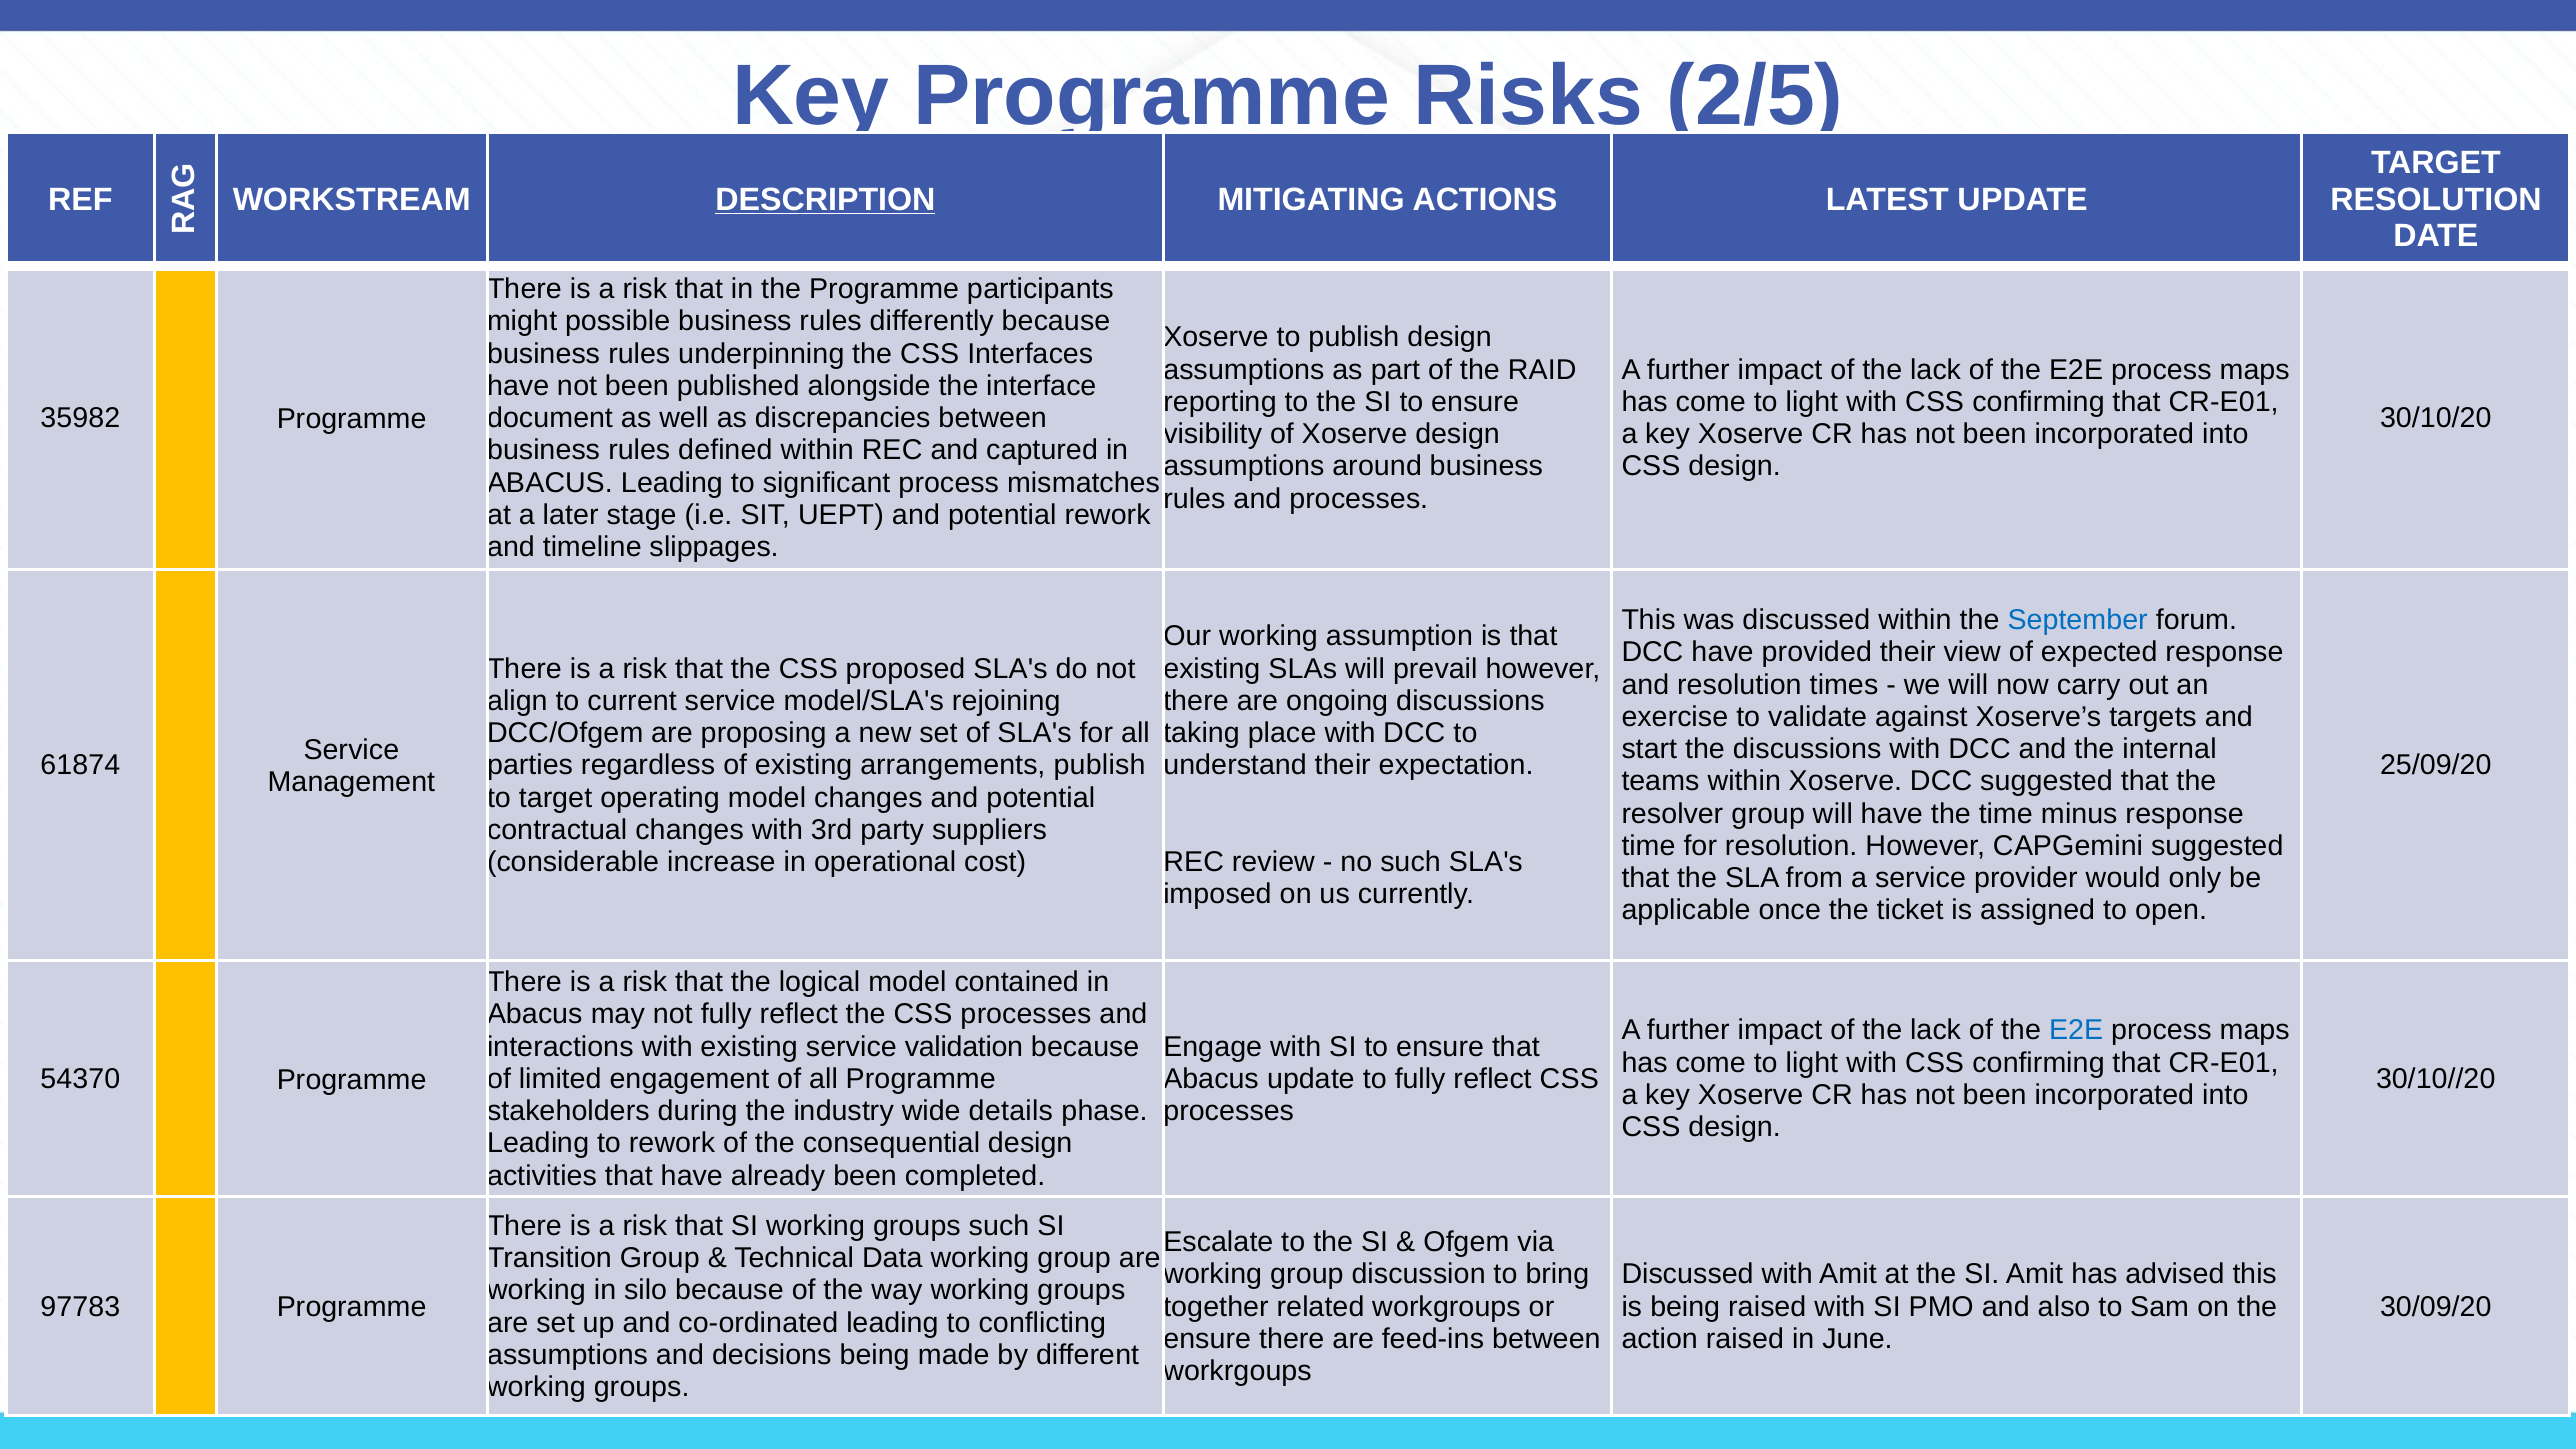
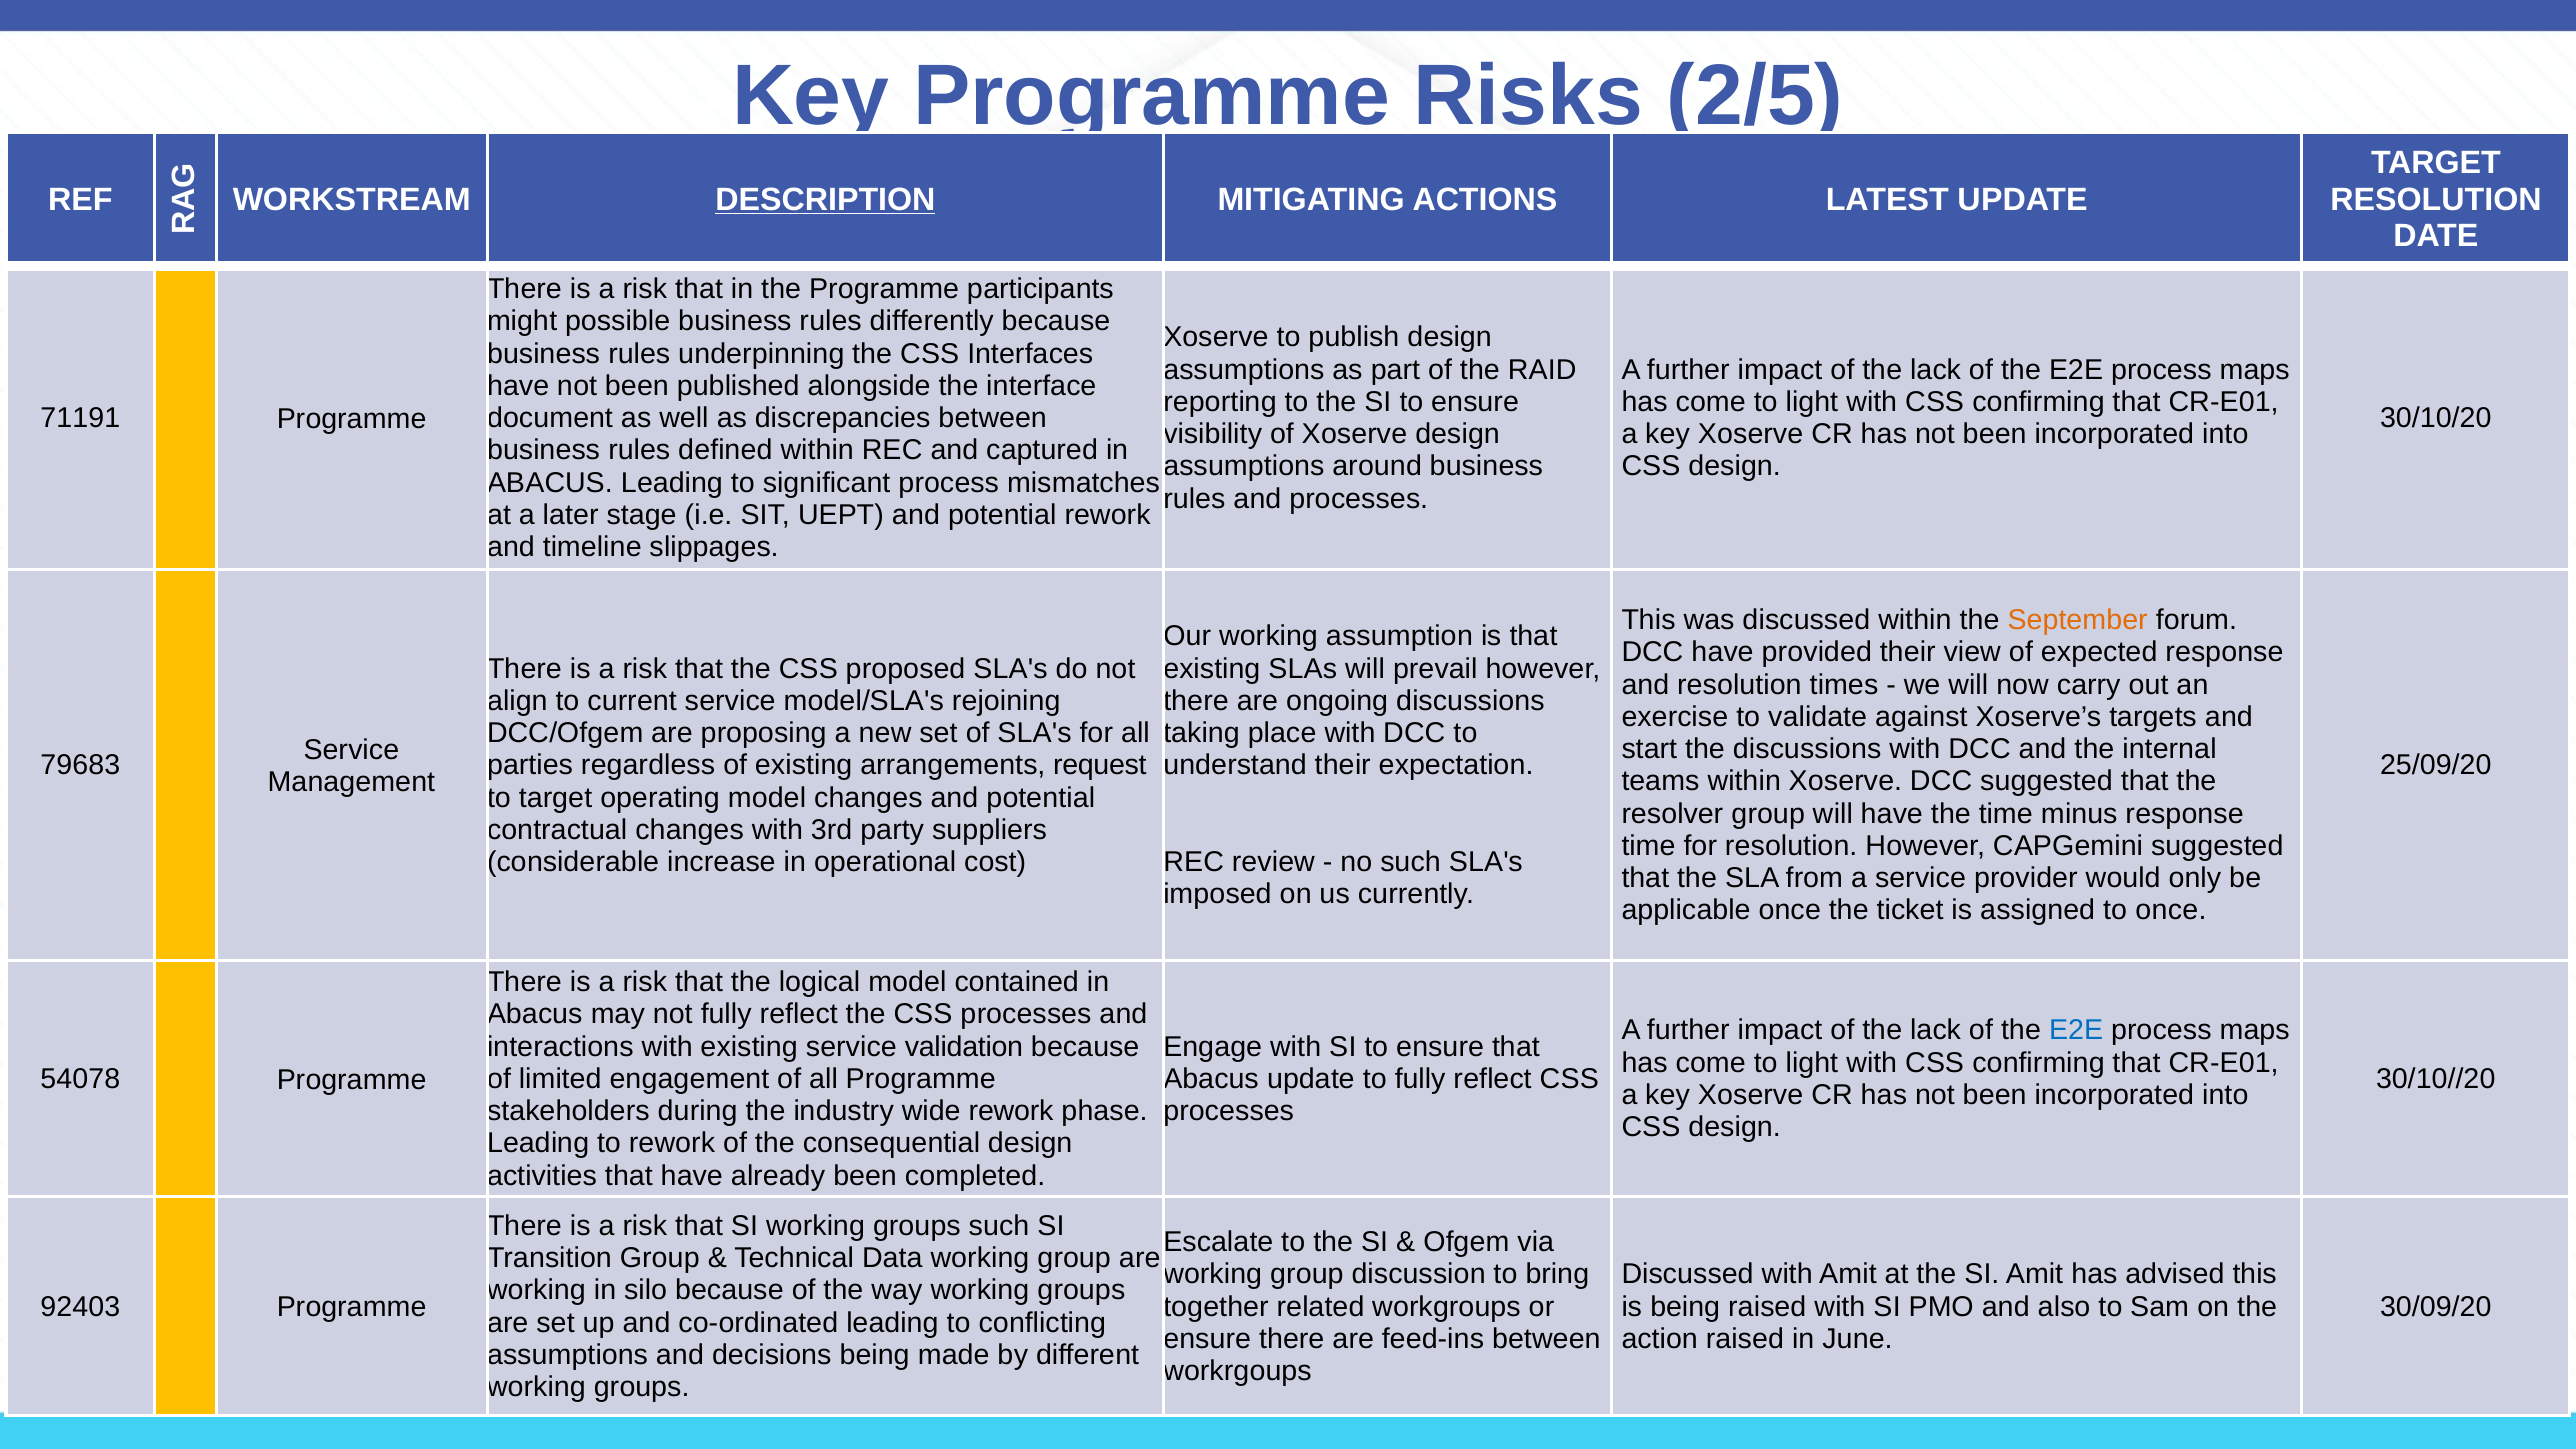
35982: 35982 -> 71191 (80, 418)
September colour: blue -> orange (2078, 620)
61874: 61874 -> 79683 (80, 765)
arrangements publish: publish -> request (1100, 765)
to open: open -> once (2171, 911)
54370: 54370 -> 54078 (80, 1079)
wide details: details -> rework (1011, 1111)
97783: 97783 -> 92403 (80, 1307)
